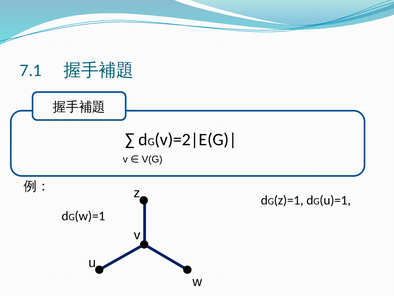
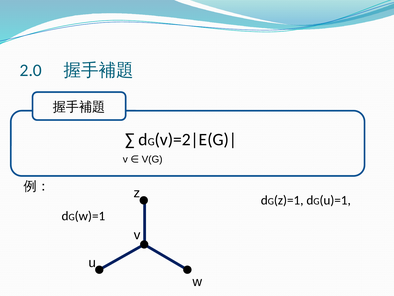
7.1: 7.1 -> 2.0 (31, 70)
